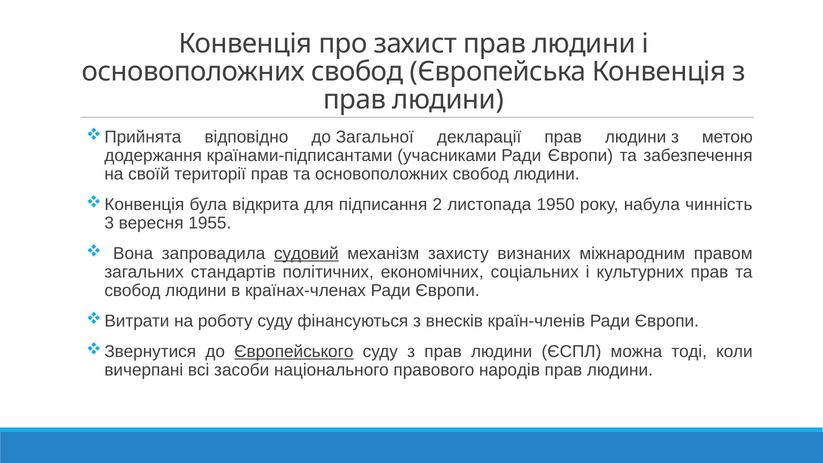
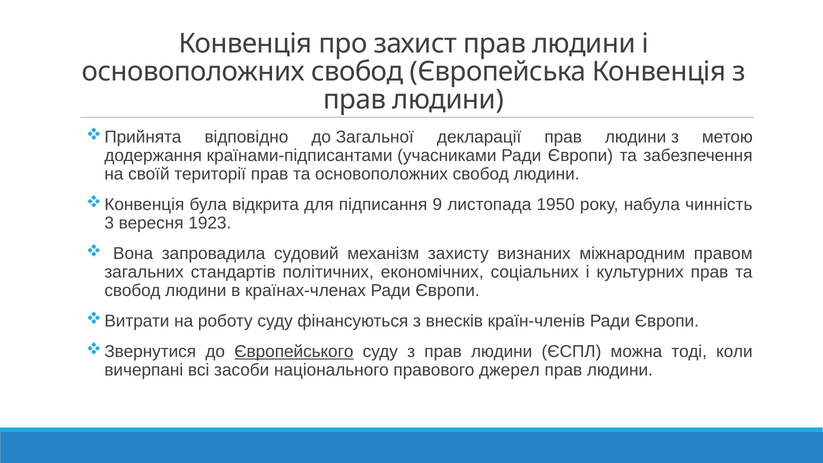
2: 2 -> 9 (437, 204)
1955: 1955 -> 1923 (210, 223)
судовий underline: present -> none (306, 253)
народів: народів -> джерел (509, 370)
